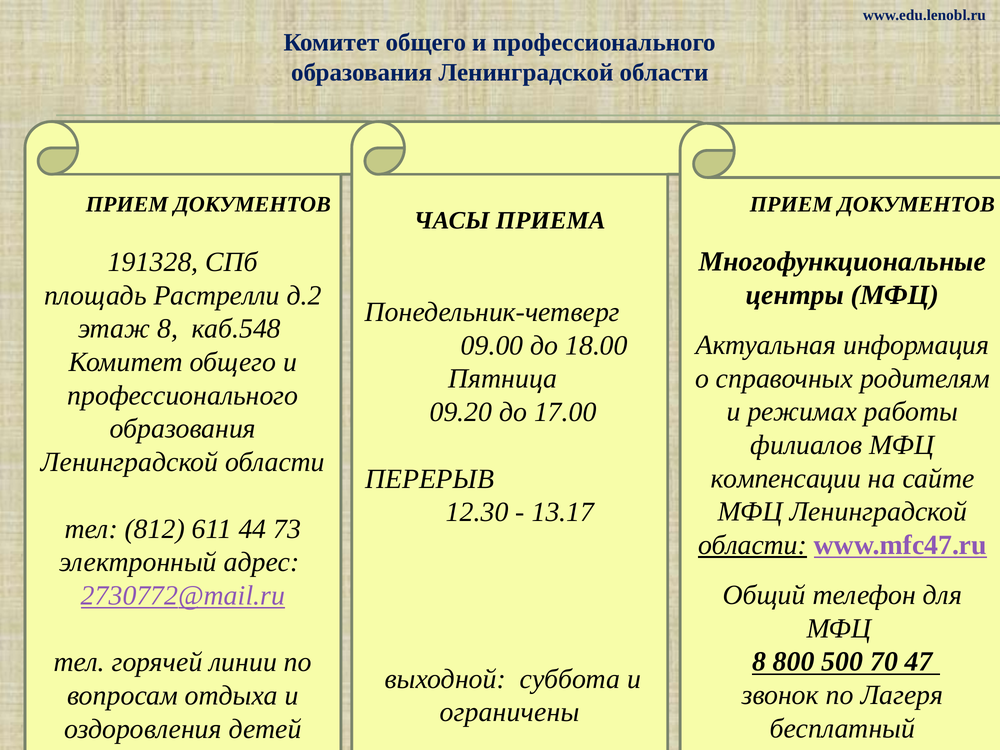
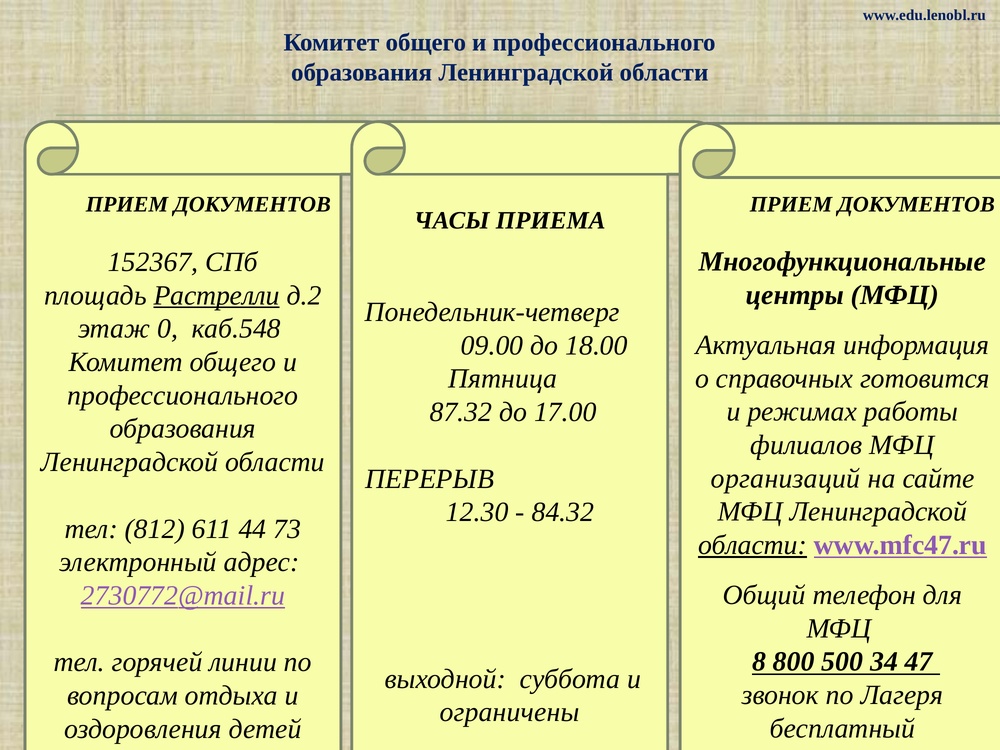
191328: 191328 -> 152367 (153, 262)
Растрелли underline: none -> present (217, 295)
этаж 8: 8 -> 0 (168, 329)
родителям: родителям -> готовится (925, 378)
09.20: 09.20 -> 87.32 (461, 412)
компенсации: компенсации -> организаций (786, 478)
13.17: 13.17 -> 84.32 (563, 512)
70: 70 -> 34 (884, 662)
